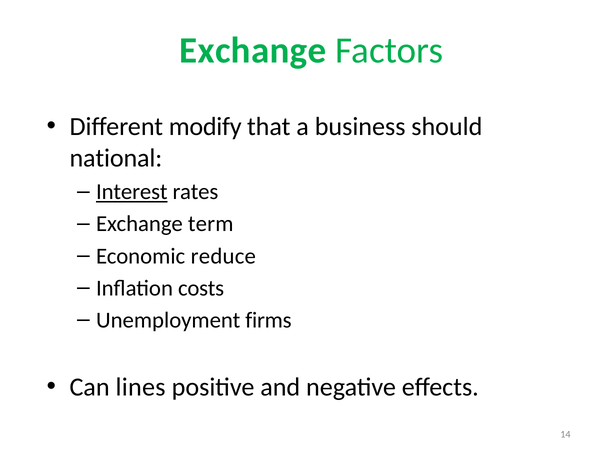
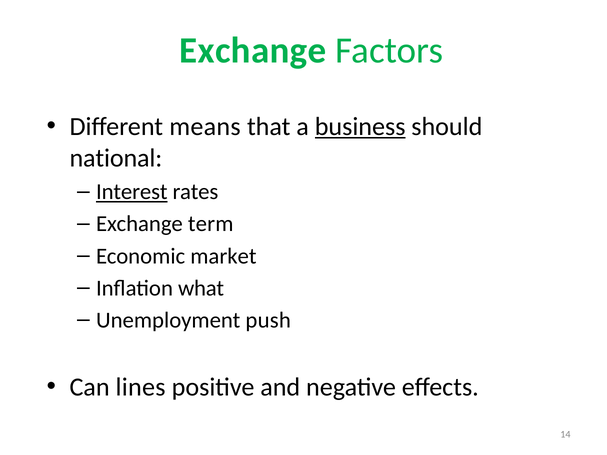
modify: modify -> means (205, 127)
business underline: none -> present (360, 127)
reduce: reduce -> market (223, 256)
costs: costs -> what (201, 288)
firms: firms -> push (268, 320)
